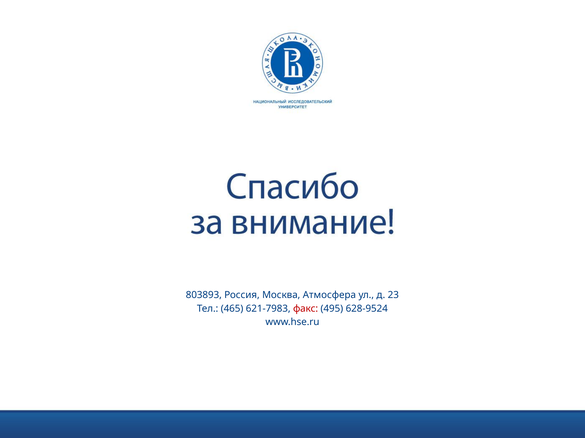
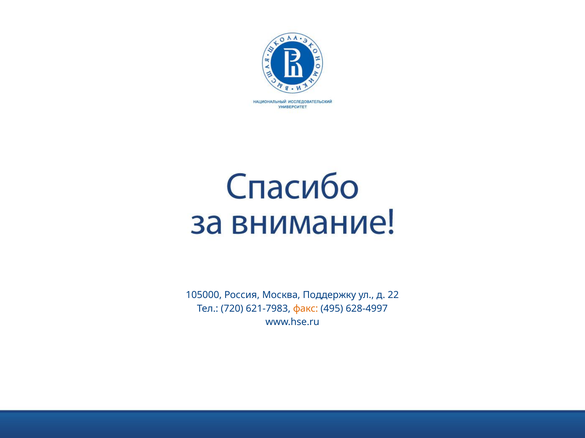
803893: 803893 -> 105000 (204, 295)
Атмосфера: Атмосфера -> Поддержку (329, 295)
23: 23 -> 22 (393, 295)
465: 465 -> 720 (232, 309)
факс colour: red -> orange (306, 309)
628-9524: 628-9524 -> 628-4997 (367, 309)
